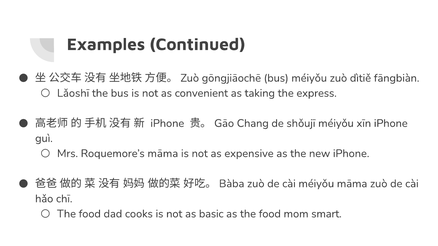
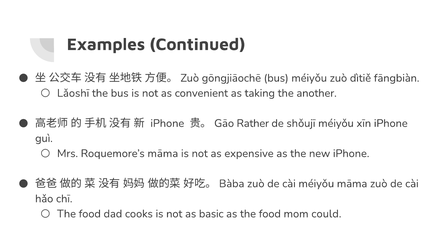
express: express -> another (317, 93)
Chang: Chang -> Rather (253, 123)
smart: smart -> could (326, 214)
